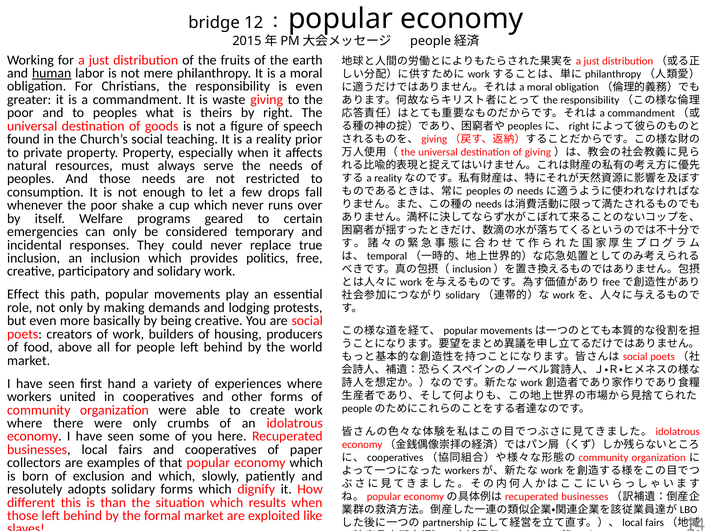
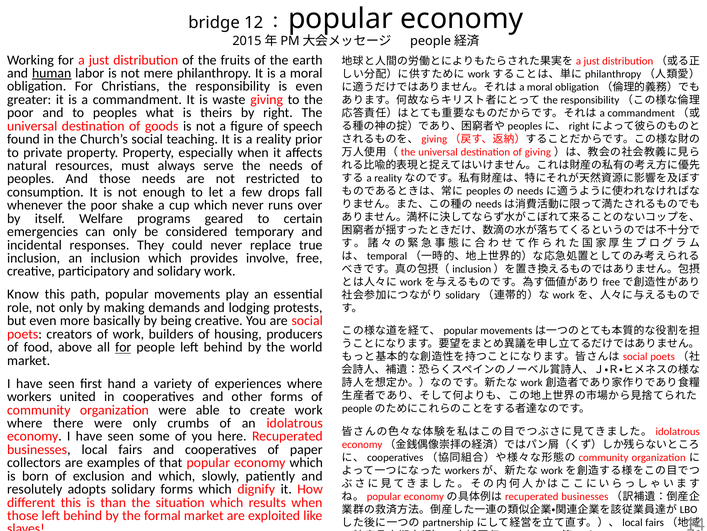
politics: politics -> involve (267, 258)
Effect: Effect -> Know (23, 294)
for underline: none -> present (123, 347)
